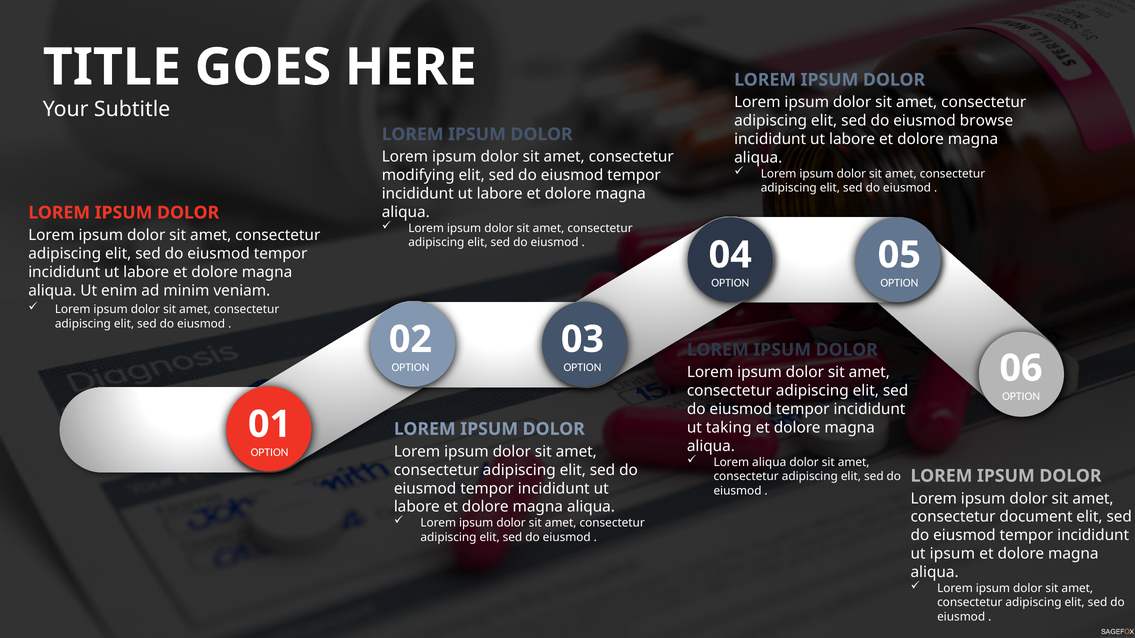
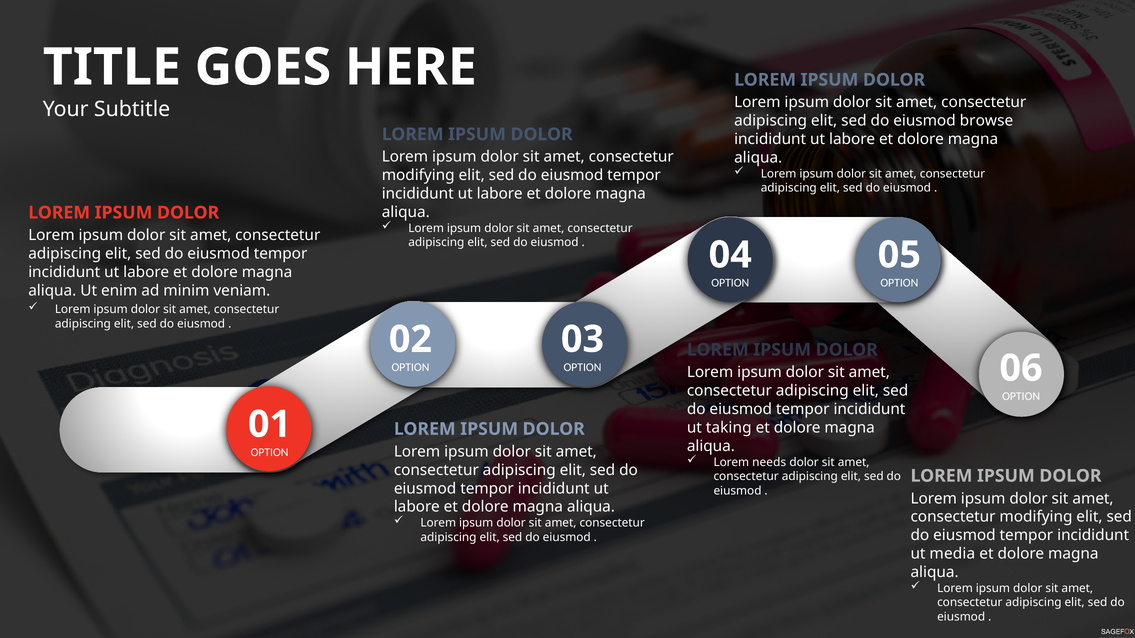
Lorem aliqua: aliqua -> needs (769, 463)
document: document -> modifying (1036, 517)
ut ipsum: ipsum -> media (952, 554)
